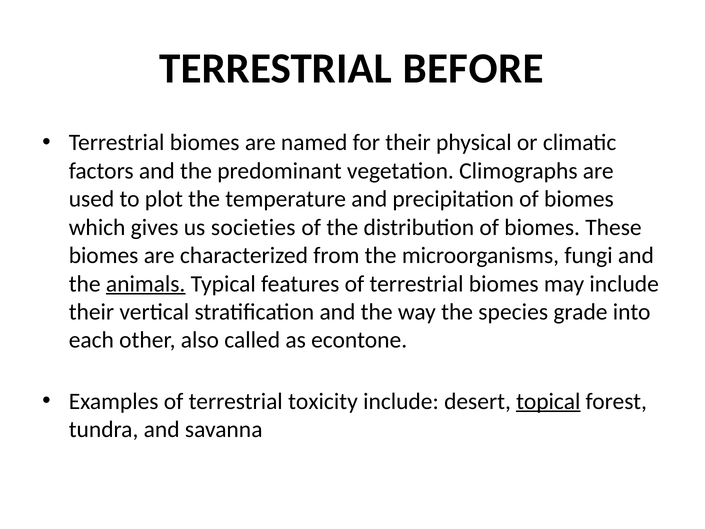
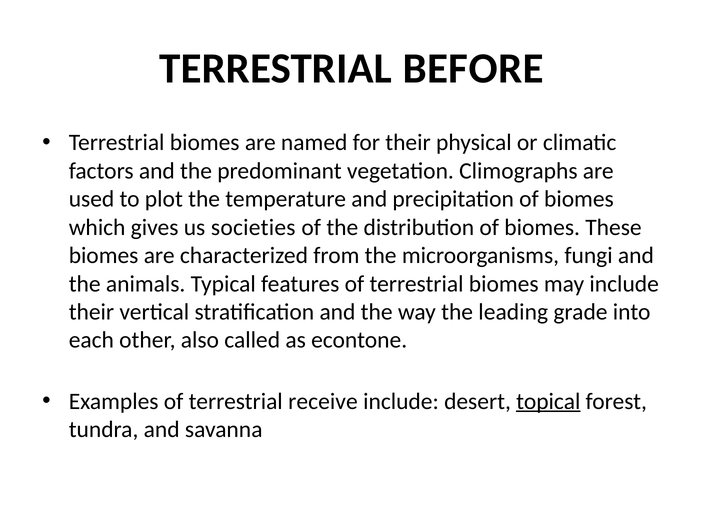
animals underline: present -> none (146, 284)
species: species -> leading (513, 312)
toxicity: toxicity -> receive (323, 401)
